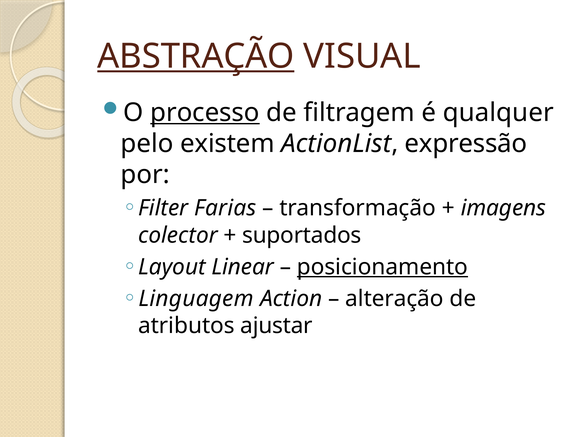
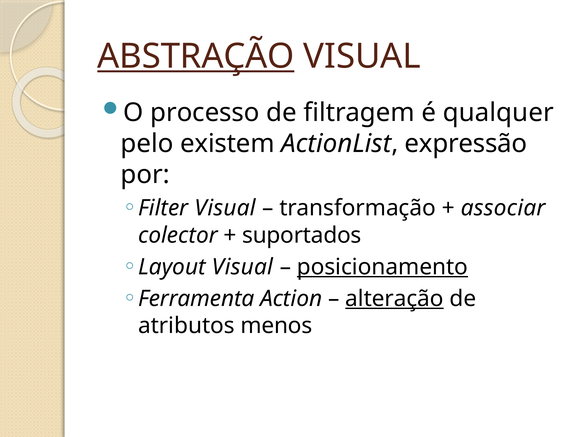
processo underline: present -> none (205, 113)
Filter Farias: Farias -> Visual (225, 208)
imagens: imagens -> associar (503, 208)
Layout Linear: Linear -> Visual (243, 267)
Linguagem: Linguagem -> Ferramenta (196, 299)
alteração underline: none -> present (394, 299)
ajustar: ajustar -> menos (276, 326)
